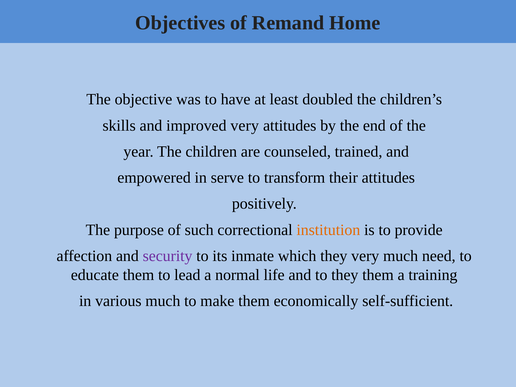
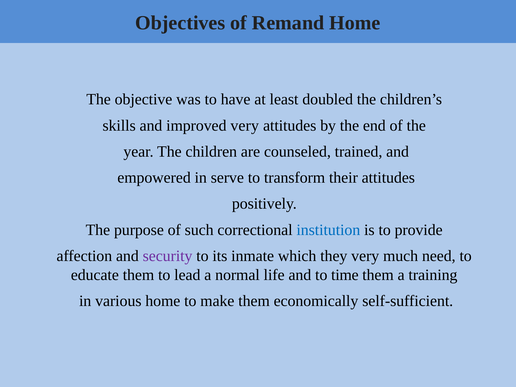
institution colour: orange -> blue (328, 230)
to they: they -> time (345, 275)
various much: much -> home (163, 301)
